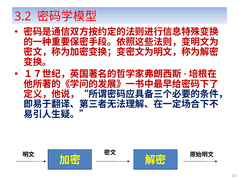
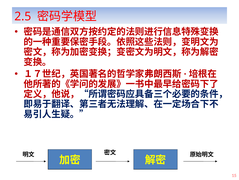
3.2: 3.2 -> 2.5 (23, 16)
